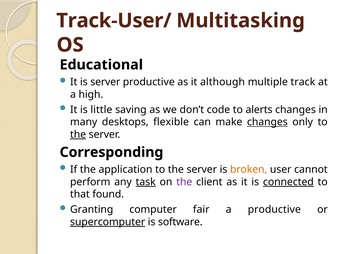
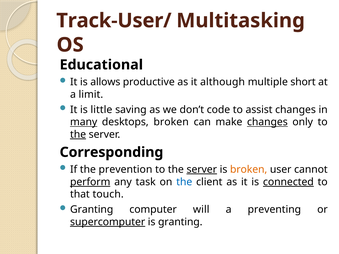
is server: server -> allows (105, 82)
track: track -> short (303, 82)
high: high -> limit (91, 94)
alerts: alerts -> assist (259, 110)
many underline: none -> present (84, 122)
desktops flexible: flexible -> broken (171, 122)
application: application -> prevention (125, 170)
server underline: none -> present (202, 170)
perform underline: none -> present (90, 182)
task underline: present -> none (146, 182)
the colour: purple -> blue (184, 182)
found: found -> touch (108, 194)
fair: fair -> will (201, 210)
a productive: productive -> preventing (274, 210)
is software: software -> granting (180, 222)
